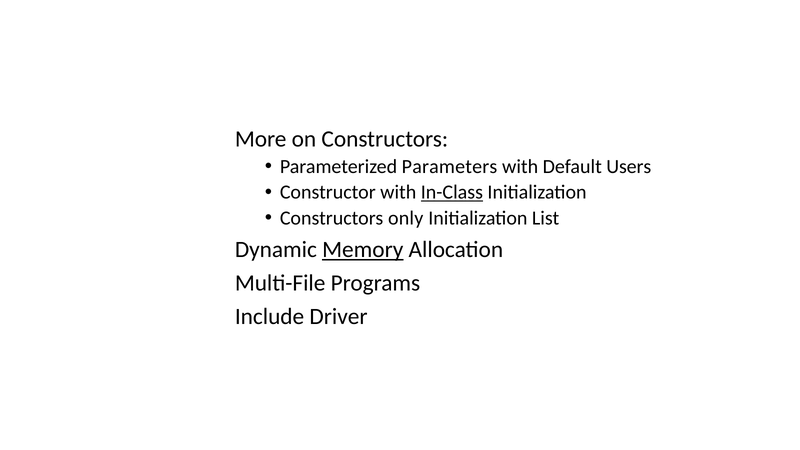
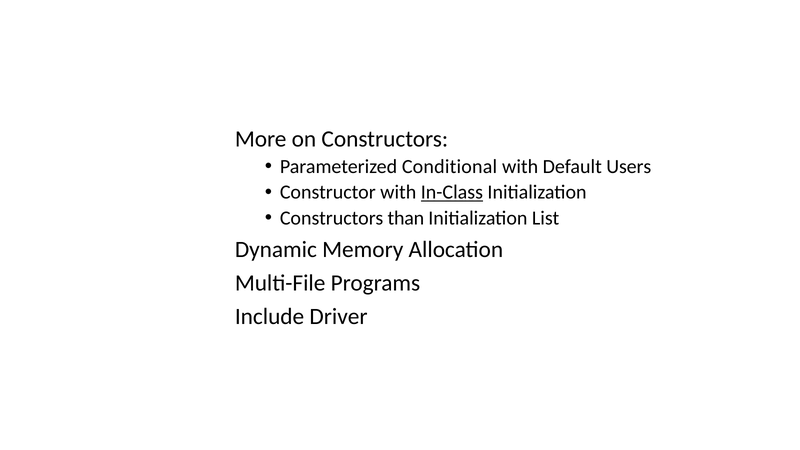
Parameters: Parameters -> Conditional (450, 167)
only: only -> than (406, 218)
Memory underline: present -> none (363, 250)
